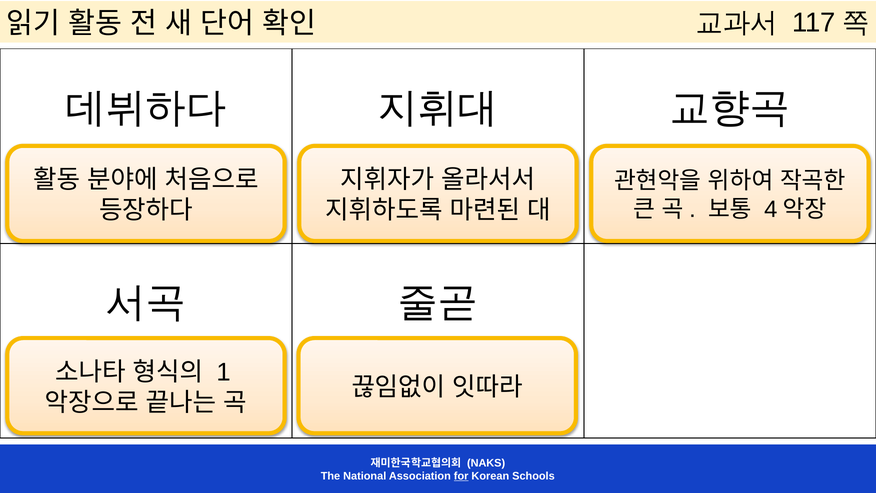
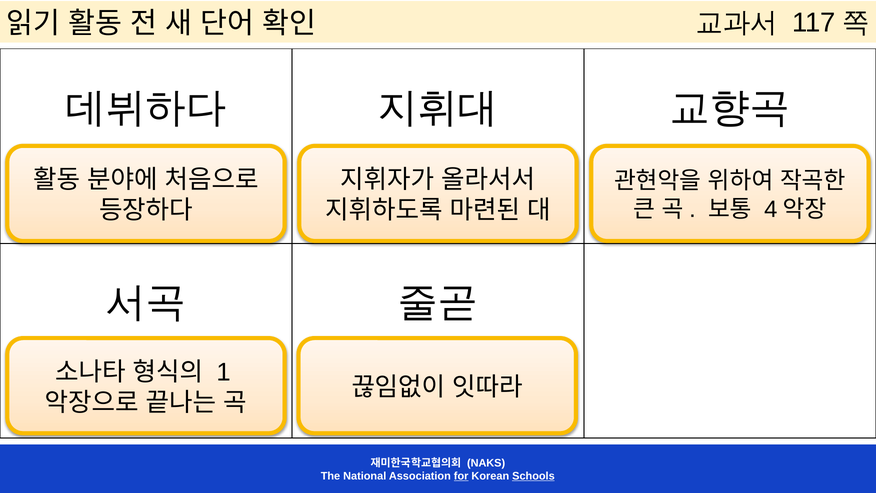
Schools underline: none -> present (533, 476)
